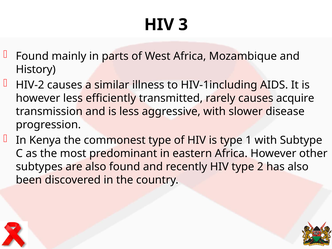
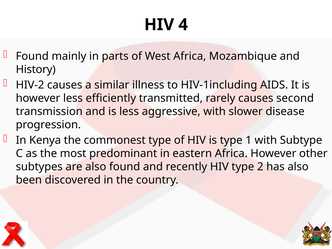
3: 3 -> 4 (183, 25)
acquire: acquire -> second (295, 98)
